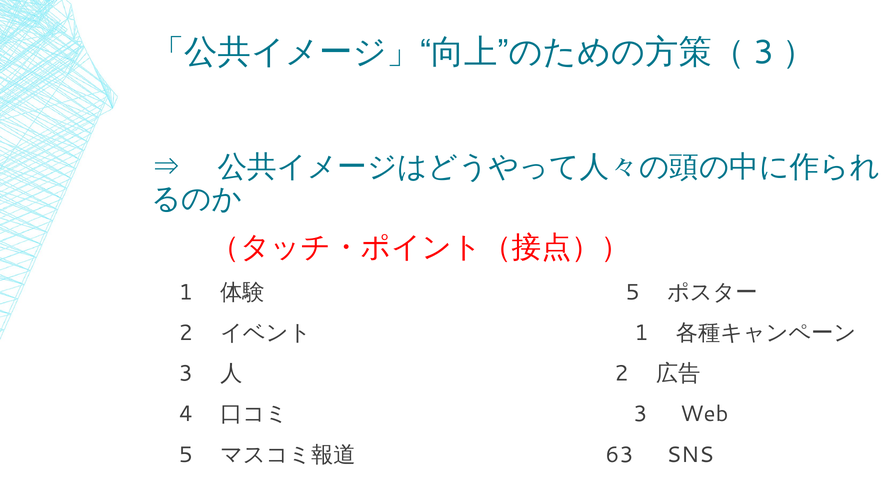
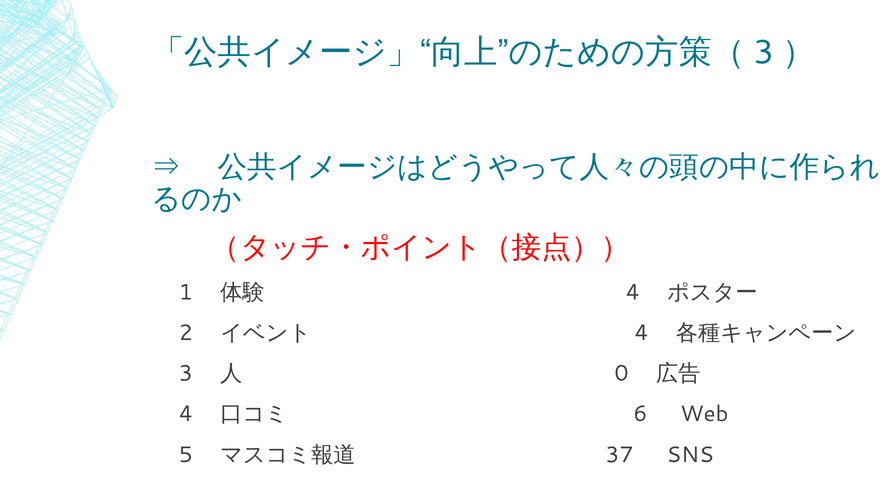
5: 5 -> 4 (633, 292)
1: 1 -> 4 (641, 333)
2: 2 -> 0 (621, 374)
3: 3 -> 6 (640, 414)
63: 63 -> 37 (619, 455)
